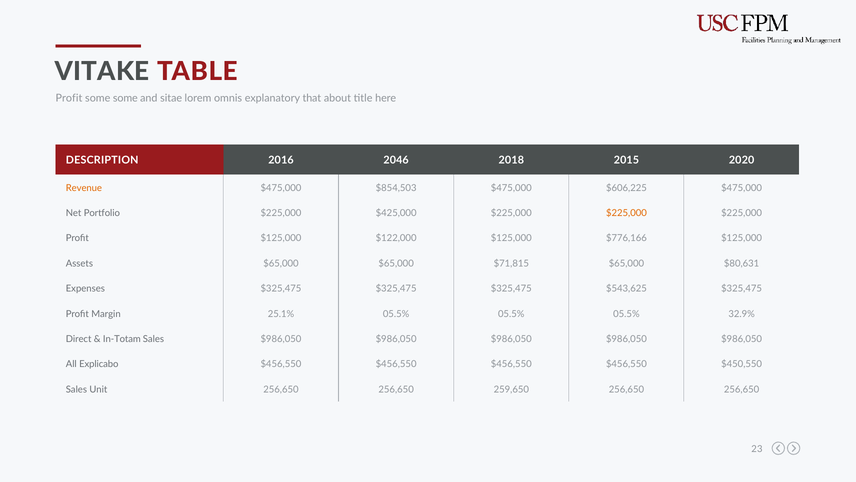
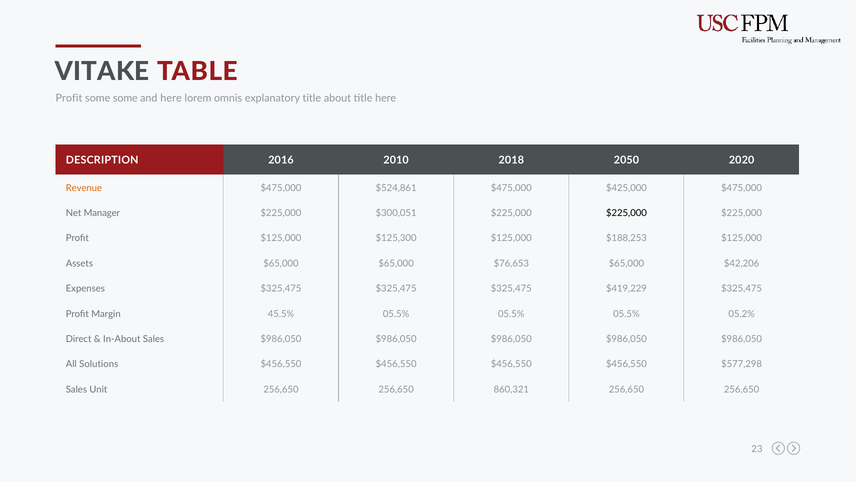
and sitae: sitae -> here (171, 98)
explanatory that: that -> title (312, 98)
2046: 2046 -> 2010 (396, 160)
2015: 2015 -> 2050 (626, 160)
$854,503: $854,503 -> $524,861 (396, 188)
$606,225: $606,225 -> $425,000 (626, 188)
Portfolio: Portfolio -> Manager (102, 213)
$425,000: $425,000 -> $300,051 (396, 213)
$225,000 colour: orange -> black (626, 213)
$122,000: $122,000 -> $125,300 (396, 238)
$776,166: $776,166 -> $188,253 (626, 238)
$71,815: $71,815 -> $76,653 (511, 263)
$80,631: $80,631 -> $42,206 (742, 263)
$543,625: $543,625 -> $419,229 (626, 288)
25.1%: 25.1% -> 45.5% (281, 314)
32.9%: 32.9% -> 05.2% (742, 314)
In-Totam: In-Totam -> In-About (122, 339)
Explicabo: Explicabo -> Solutions (99, 364)
$450,550: $450,550 -> $577,298 (742, 364)
259,650: 259,650 -> 860,321 (511, 389)
